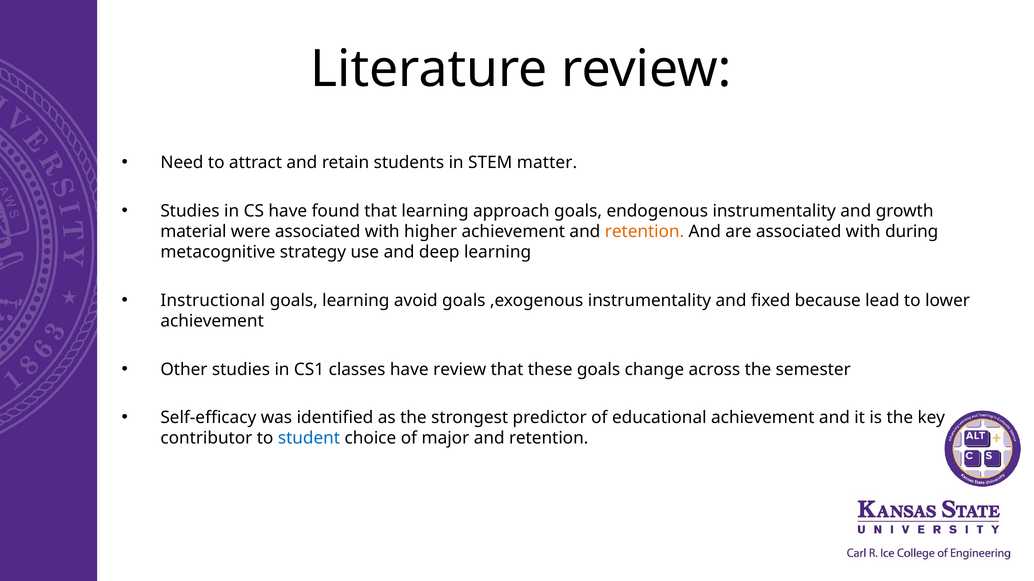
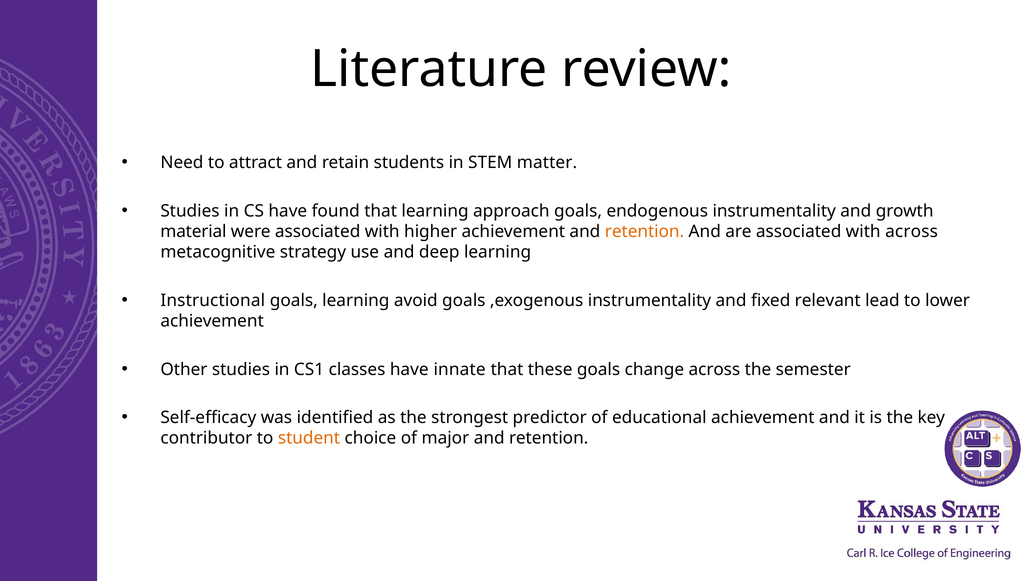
with during: during -> across (912, 232)
because: because -> relevant (828, 301)
have review: review -> innate (460, 370)
student colour: blue -> orange (309, 439)
